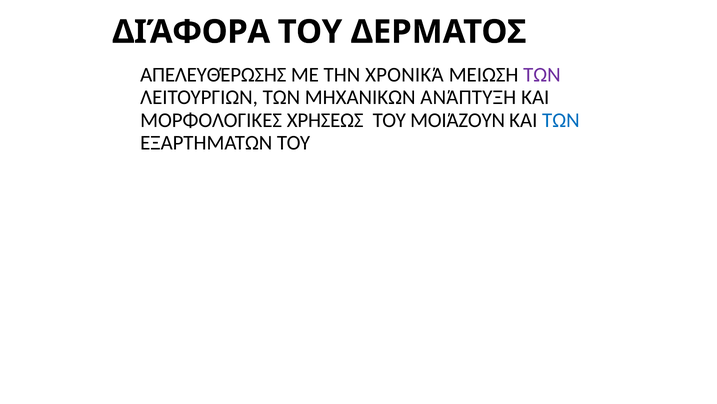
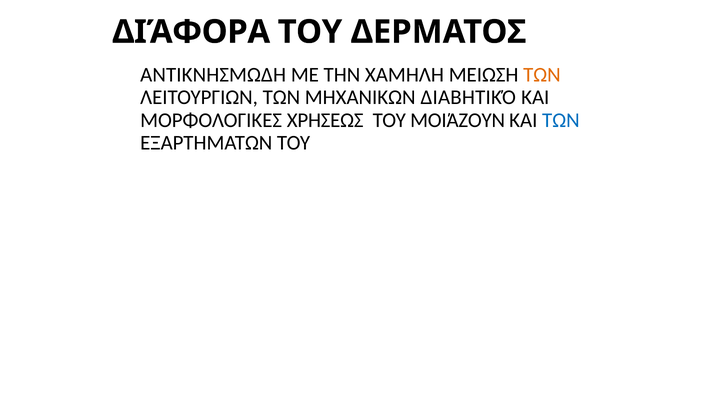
ΑΠΕΛΕΥΘΈΡΩΣΗΣ: ΑΠΕΛΕΥΘΈΡΩΣΗΣ -> ΑΝΤΙΚΝΗΣΜΩΔΗ (213, 75)
ΧΡΟΝΙΚΆ: ΧΡΟΝΙΚΆ -> ΧΑΜΗΛΗ (404, 75)
ΤΩΝ colour: purple -> orange (542, 75)
ΑΝΆΠΤΥΞΗ: ΑΝΆΠΤΥΞΗ -> ΔΙΑΒΗΤΙΚΌ (468, 97)
